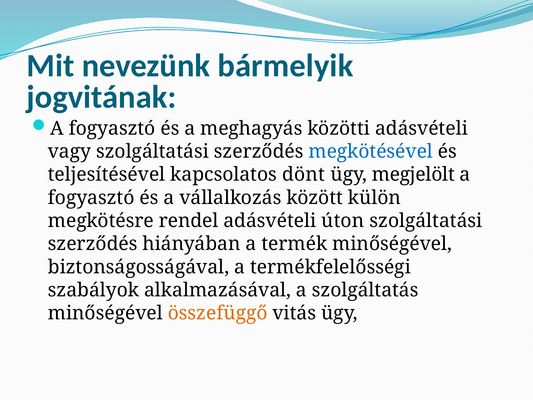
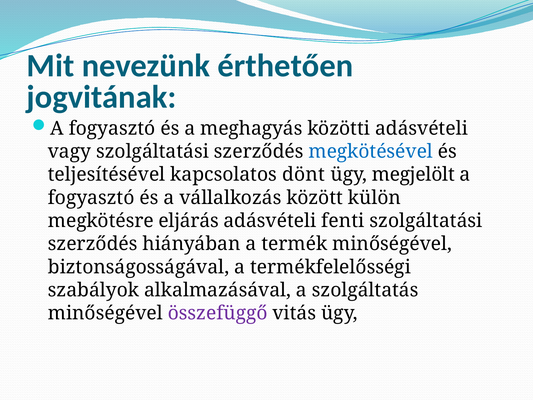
bármelyik: bármelyik -> érthetően (285, 66)
rendel: rendel -> eljárás (189, 221)
úton: úton -> fenti (343, 221)
összefüggő colour: orange -> purple (218, 313)
